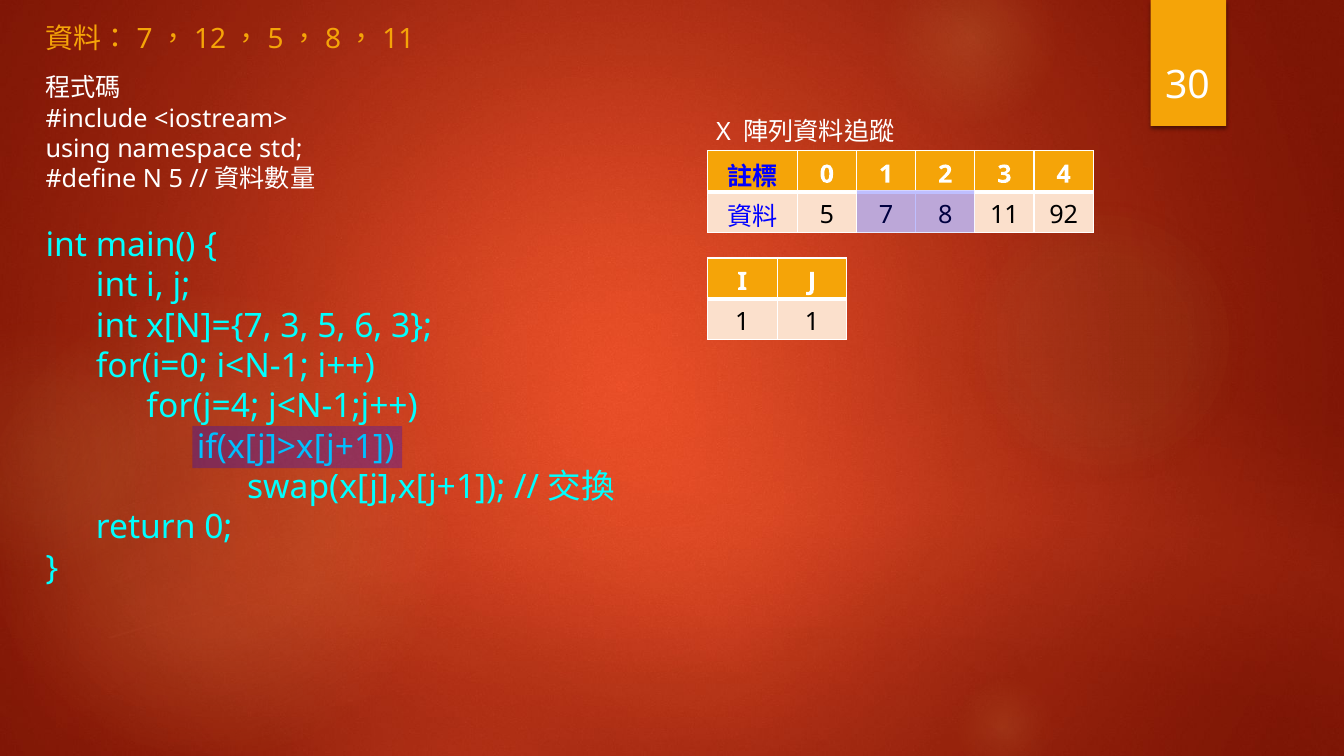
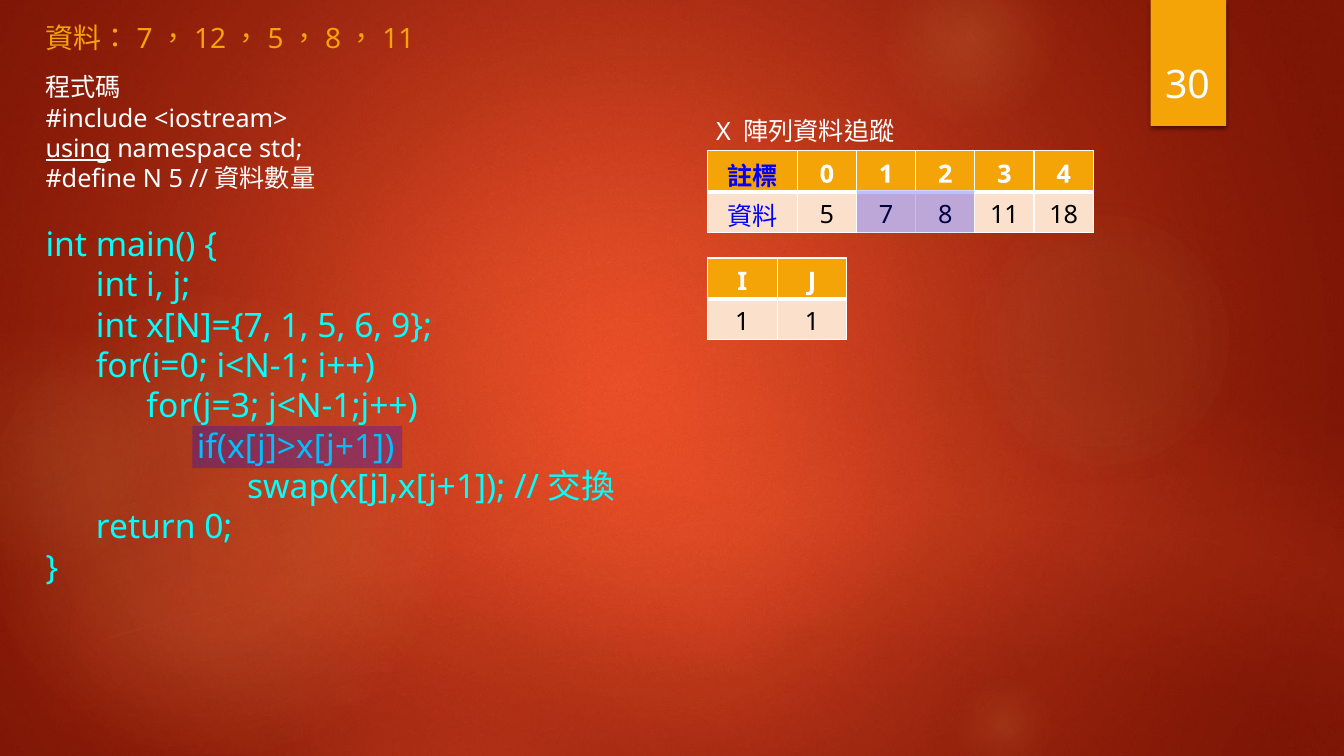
using underline: none -> present (78, 149)
92: 92 -> 18 (1064, 215)
x[N]={7 3: 3 -> 1 (295, 326)
6 3: 3 -> 9 (412, 326)
for(j=4: for(j=4 -> for(j=3 (203, 407)
